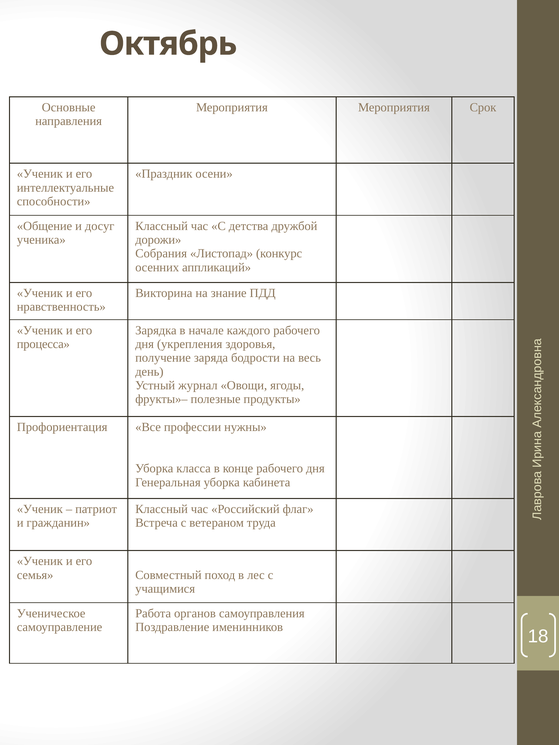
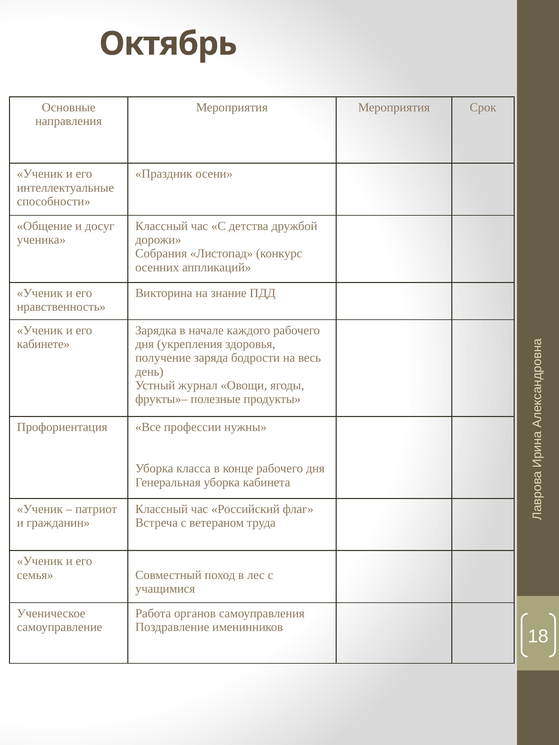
процесса: процесса -> кабинете (43, 344)
